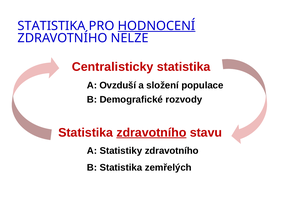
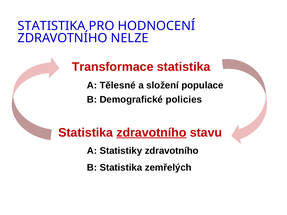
HODNOCENÍ underline: present -> none (157, 26)
Centralisticky: Centralisticky -> Transformace (113, 67)
Ovzduší: Ovzduší -> Tělesné (118, 86)
rozvody: rozvody -> policies (184, 100)
